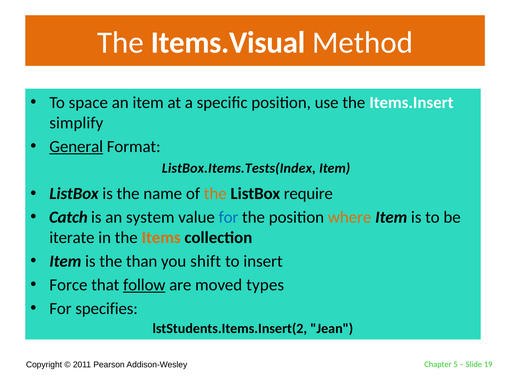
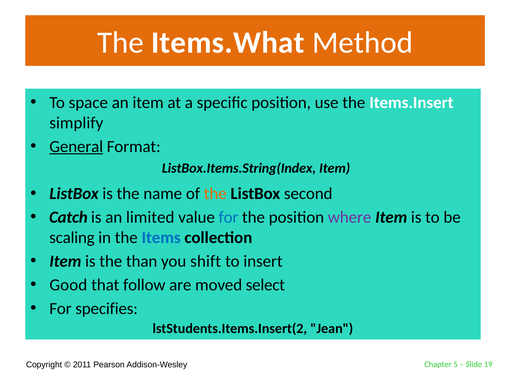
Items.Visual: Items.Visual -> Items.What (228, 43)
ListBox.Items.Tests(Index: ListBox.Items.Tests(Index -> ListBox.Items.String(Index (239, 168)
require: require -> second (308, 193)
system: system -> limited (150, 217)
where colour: orange -> purple (350, 217)
iterate: iterate -> scaling (72, 237)
Items colour: orange -> blue (161, 237)
Force: Force -> Good (68, 285)
follow underline: present -> none (144, 285)
types: types -> select (265, 285)
